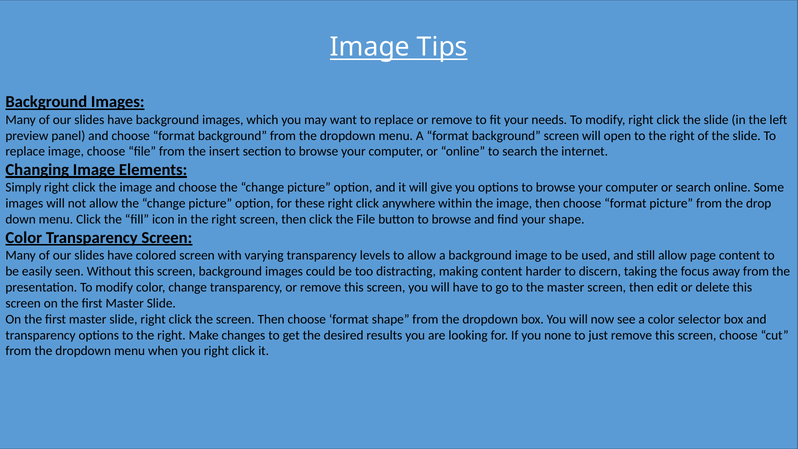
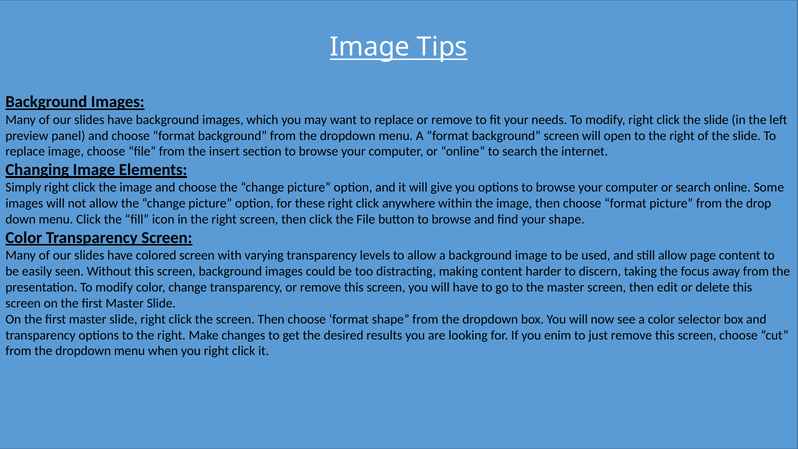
none: none -> enim (558, 335)
